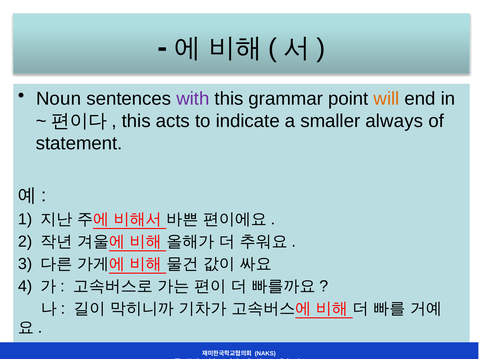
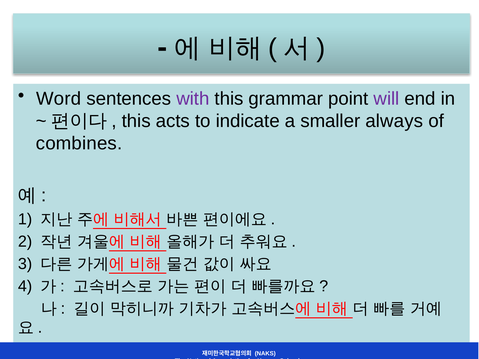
Noun: Noun -> Word (59, 99)
will colour: orange -> purple (386, 99)
statement: statement -> combines (79, 143)
